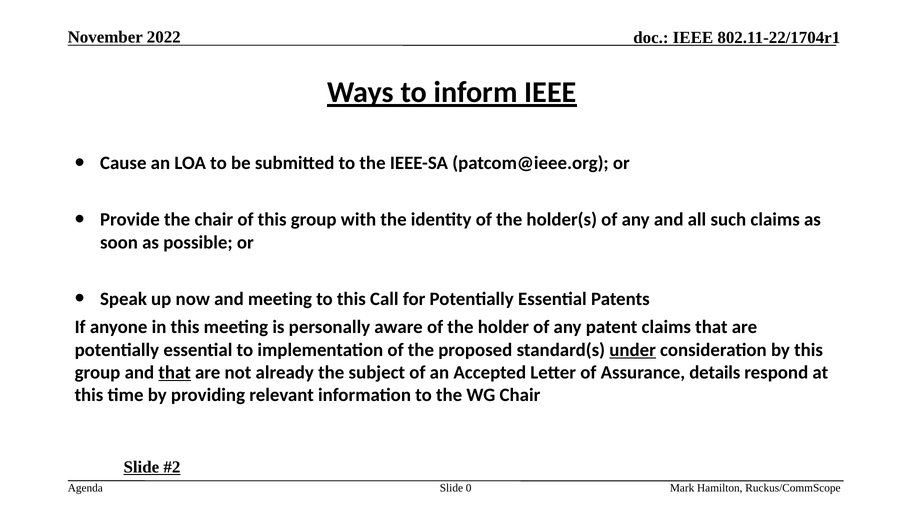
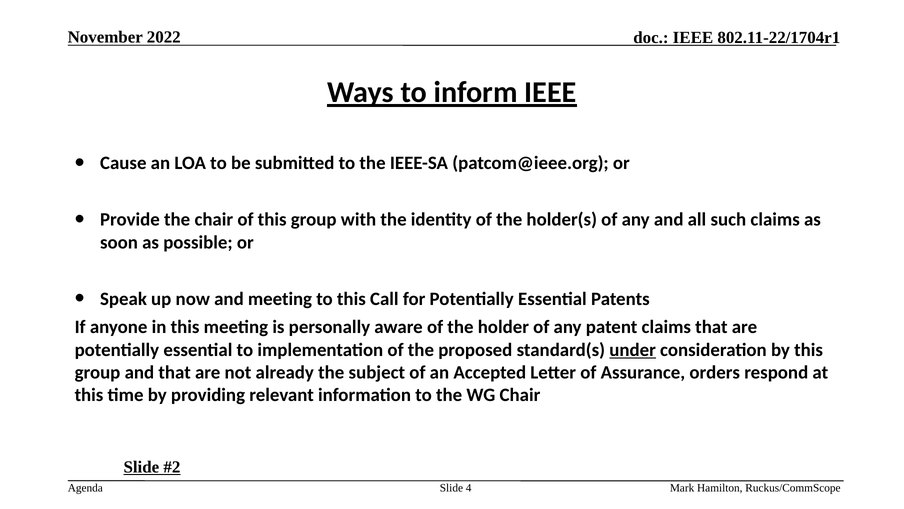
that underline: present -> none (175, 372)
details: details -> orders (715, 372)
0: 0 -> 4 (469, 488)
